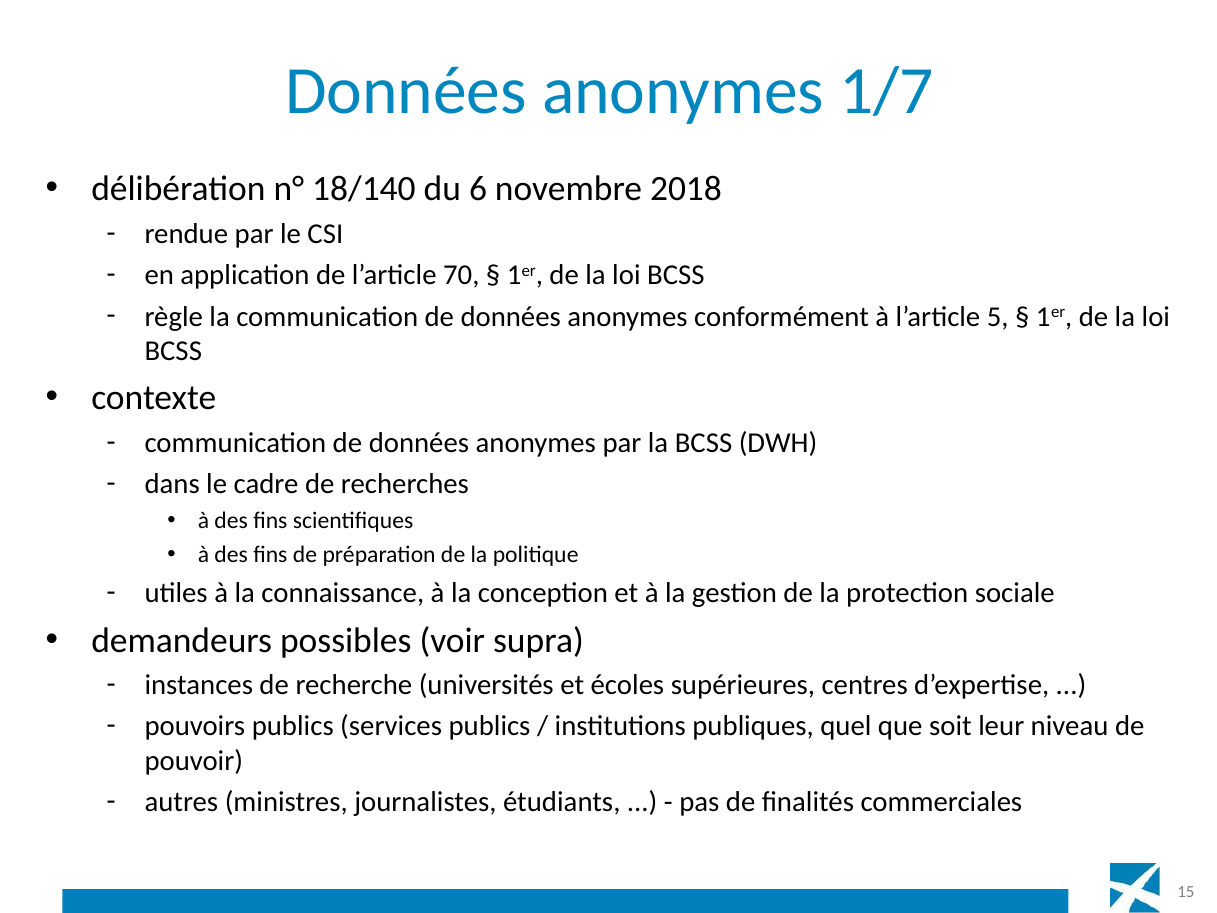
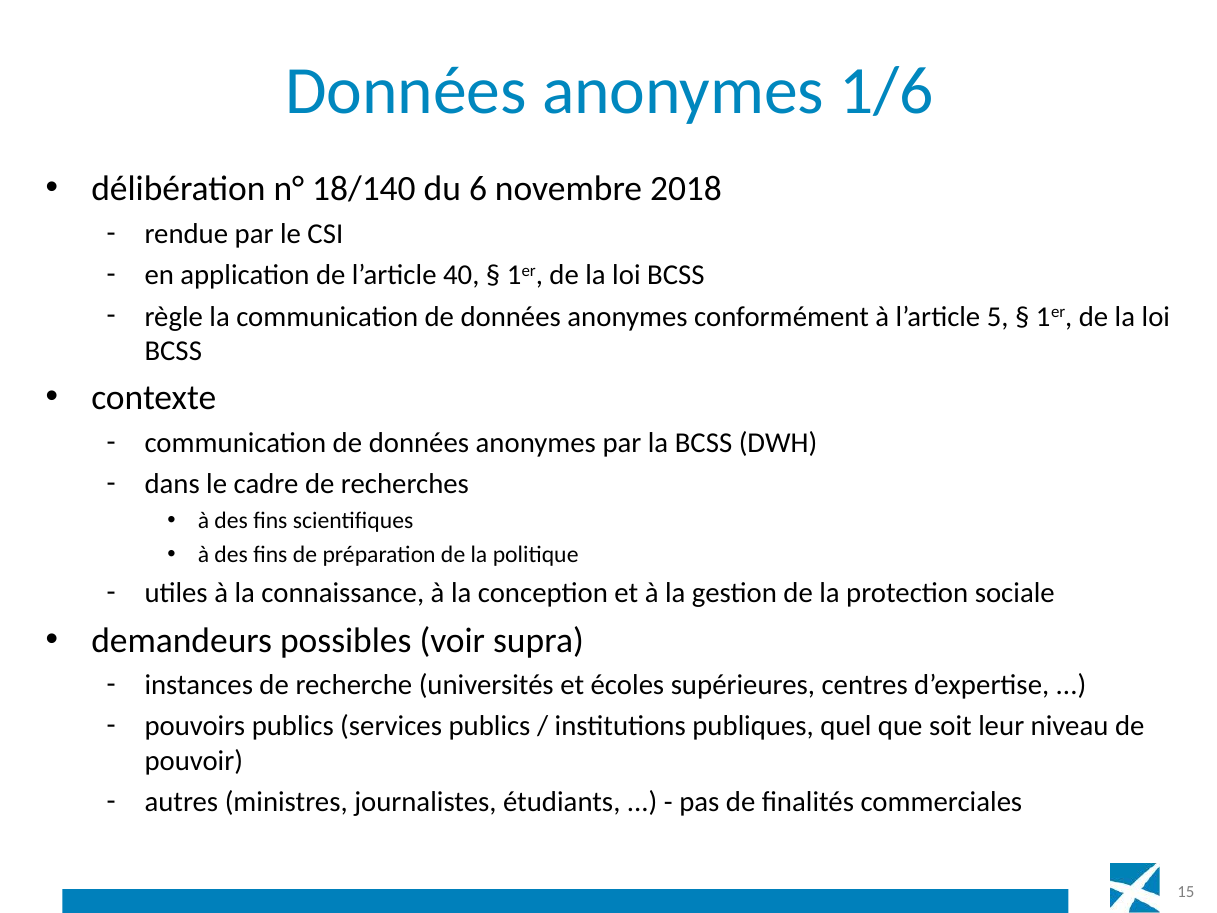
1/7: 1/7 -> 1/6 (887, 91)
70: 70 -> 40 (461, 275)
